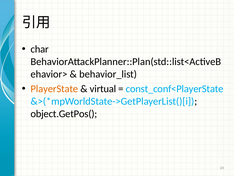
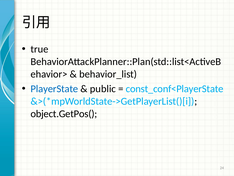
char: char -> true (40, 49)
PlayerState colour: orange -> blue (54, 89)
virtual: virtual -> public (103, 89)
